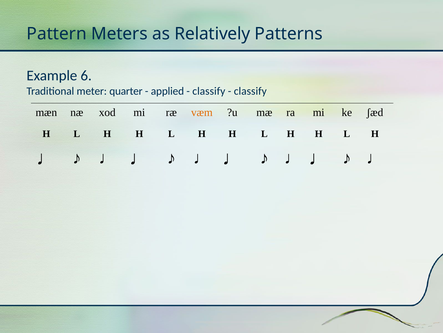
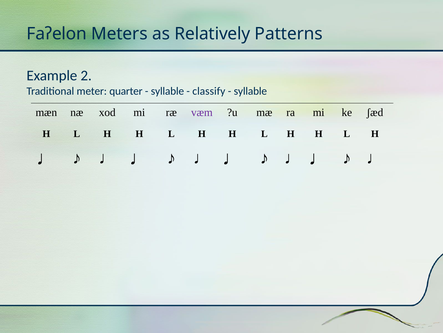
Pattern: Pattern -> Faʔelon (57, 34)
6: 6 -> 2 (86, 76)
applied: applied -> syllable (167, 91)
classify: classify -> syllable (250, 91)
væm colour: orange -> purple (202, 112)
